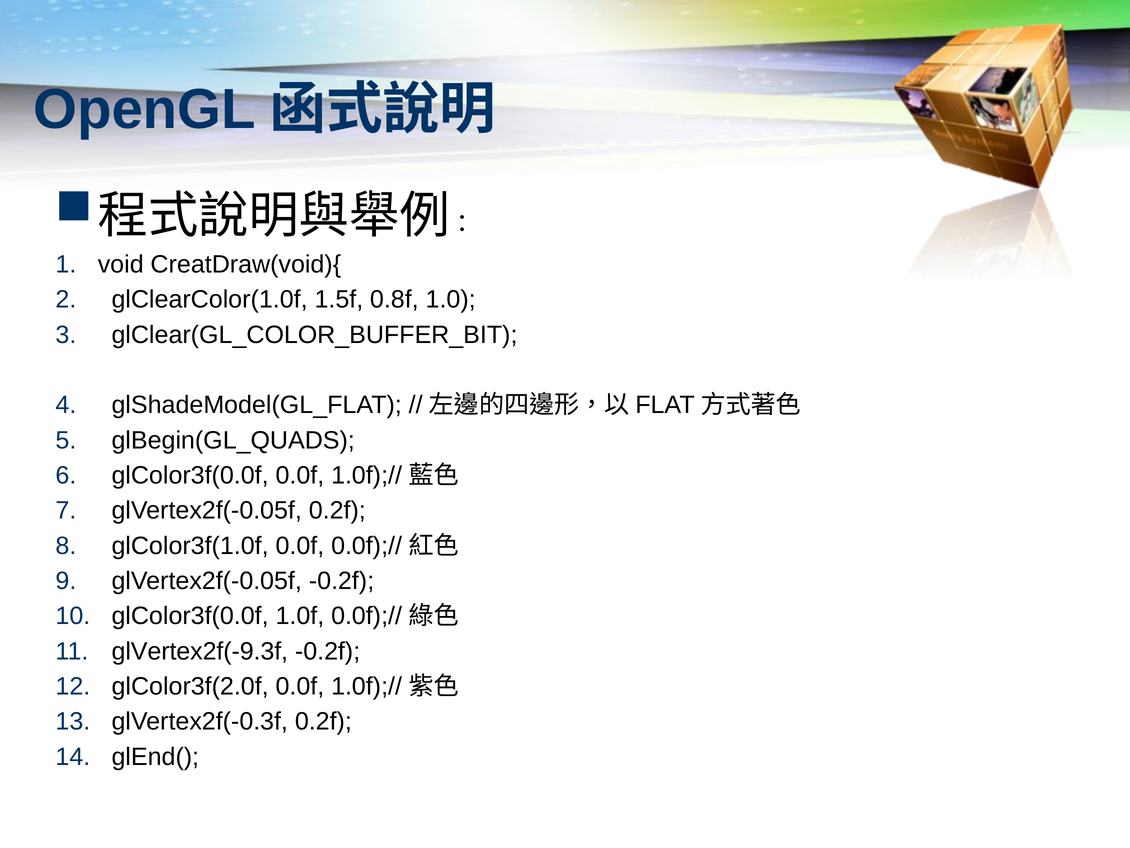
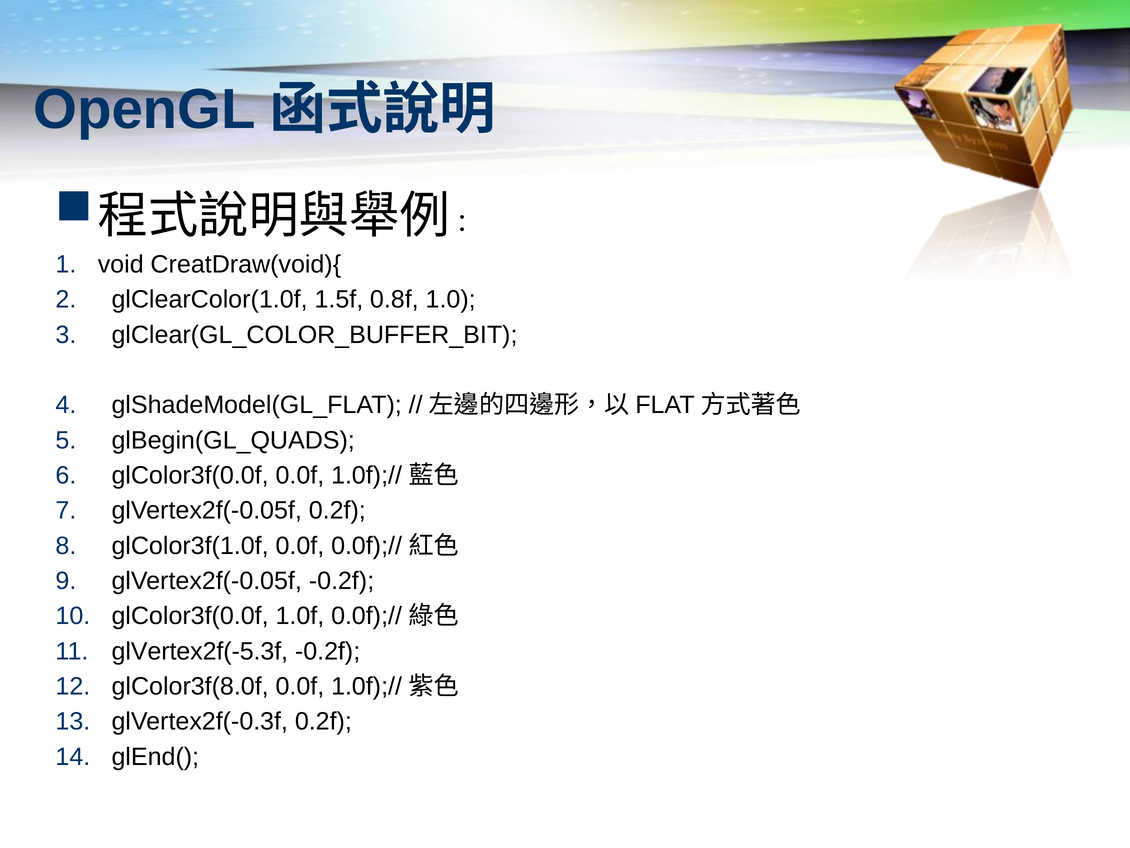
glVertex2f(-9.3f: glVertex2f(-9.3f -> glVertex2f(-5.3f (200, 651)
glColor3f(2.0f: glColor3f(2.0f -> glColor3f(8.0f (190, 686)
